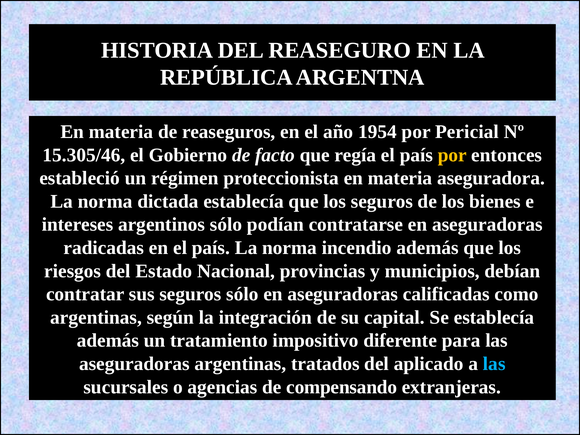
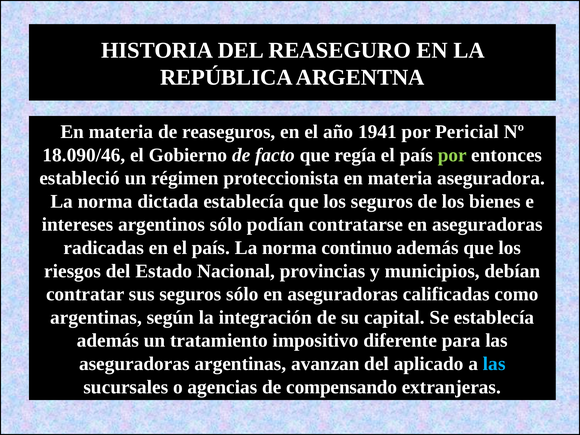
1954: 1954 -> 1941 (377, 132)
15.305/46: 15.305/46 -> 18.090/46 (84, 155)
por colour: yellow -> light green (452, 155)
incendio: incendio -> continuo (357, 248)
tratados: tratados -> avanzan (325, 364)
